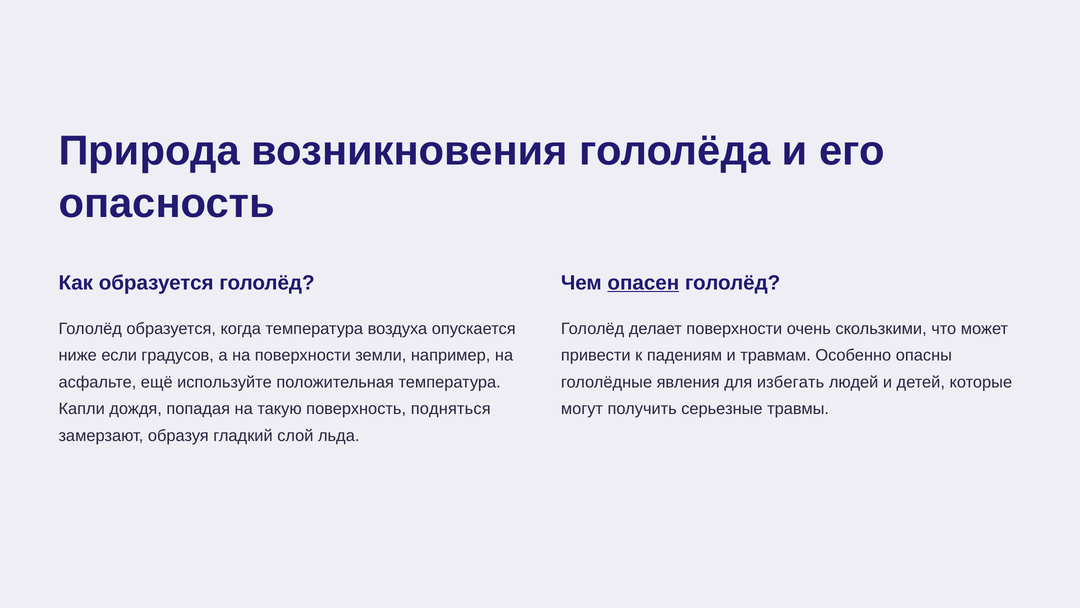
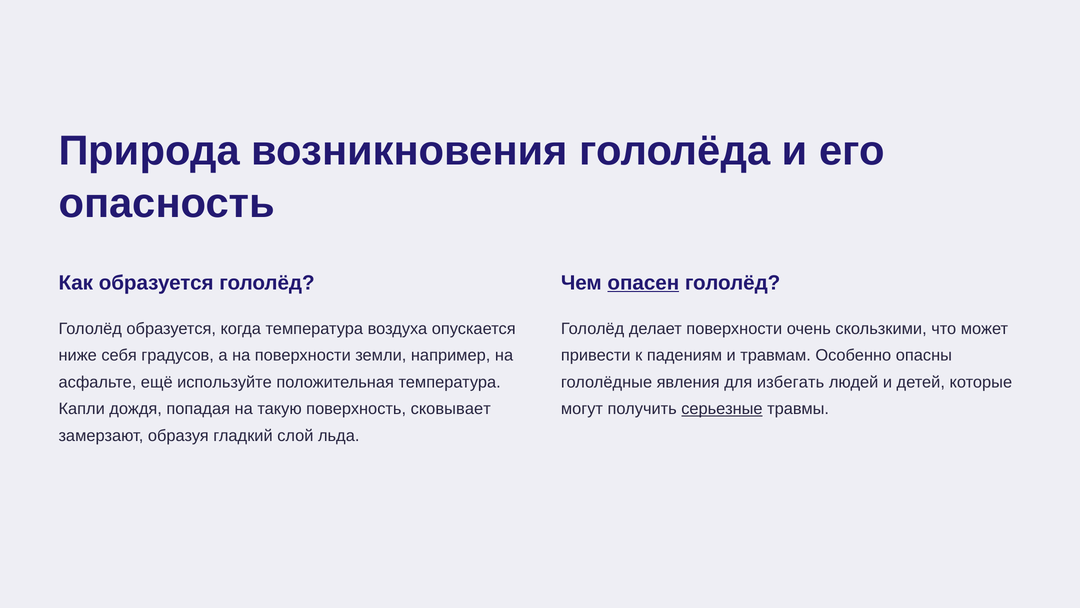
если: если -> себя (119, 355)
подняться: подняться -> сковывает (451, 409)
серьезные underline: none -> present (722, 409)
